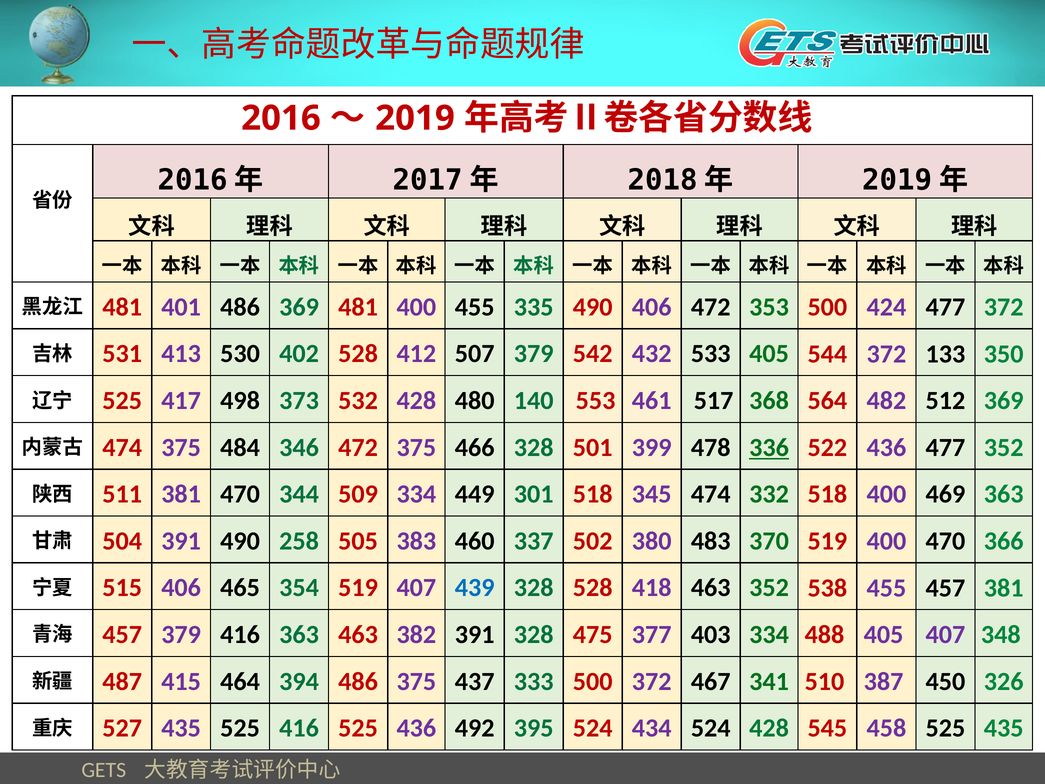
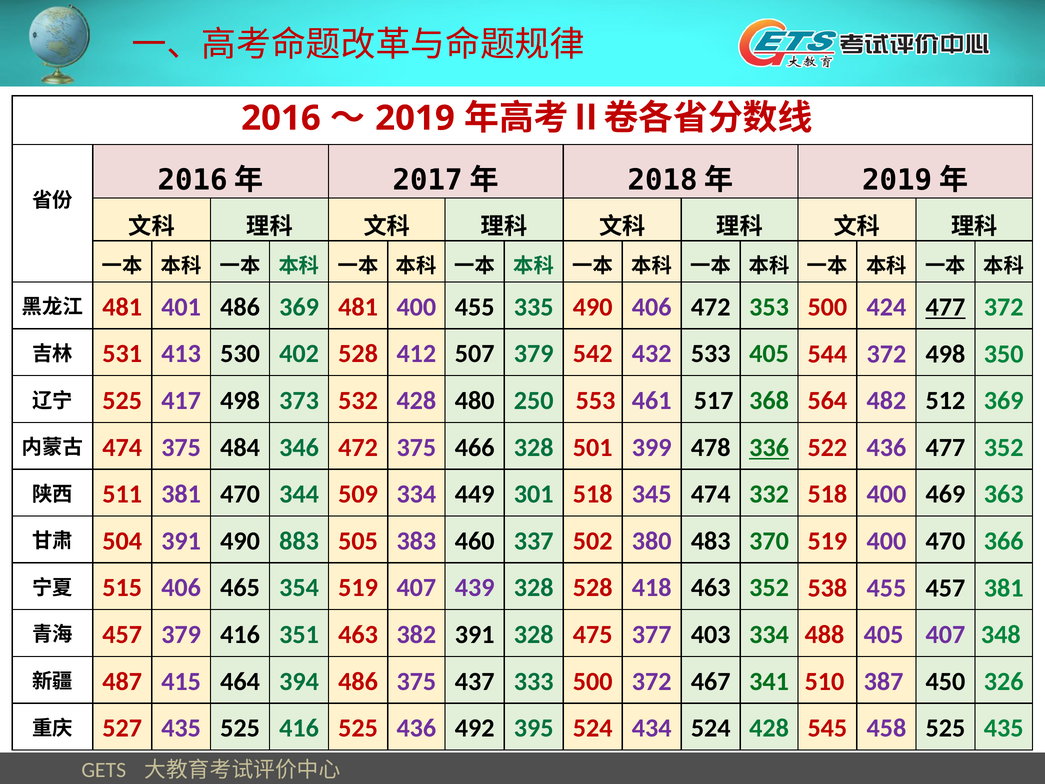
477 underline: none -> present (945, 307)
372 133: 133 -> 498 (945, 354)
140: 140 -> 250 (534, 400)
258: 258 -> 883 (299, 541)
439 colour: blue -> purple (475, 588)
416 363: 363 -> 351 (299, 634)
